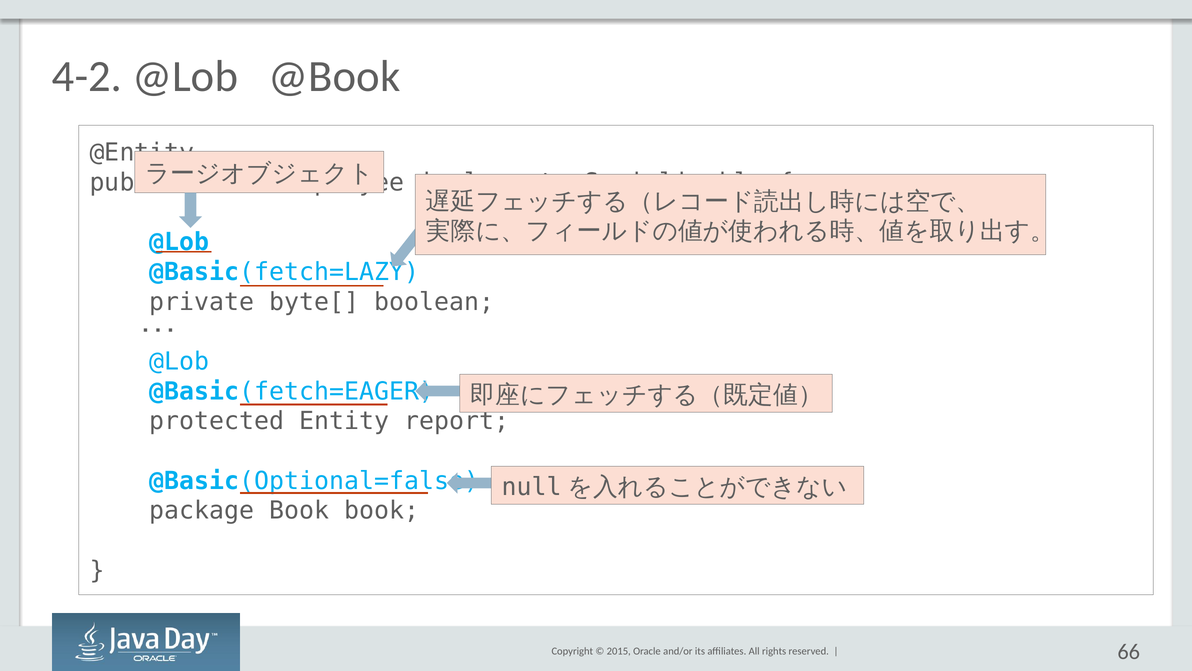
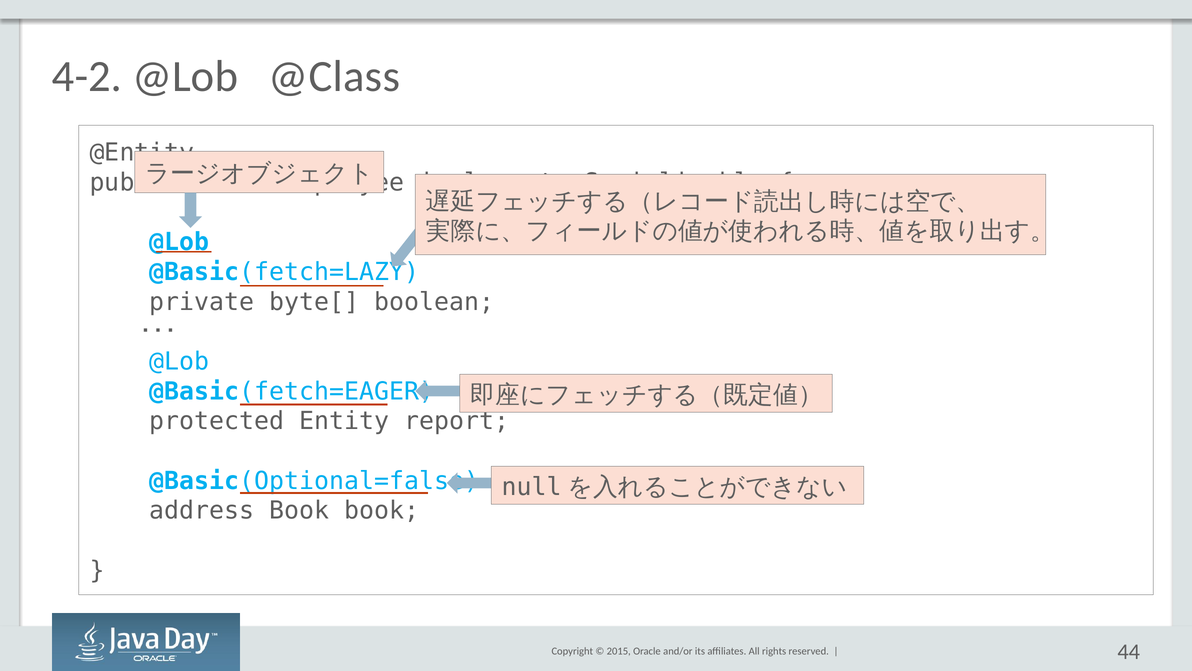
@Book: @Book -> @Class (334, 76)
package: package -> address (202, 510)
66: 66 -> 44 (1129, 651)
